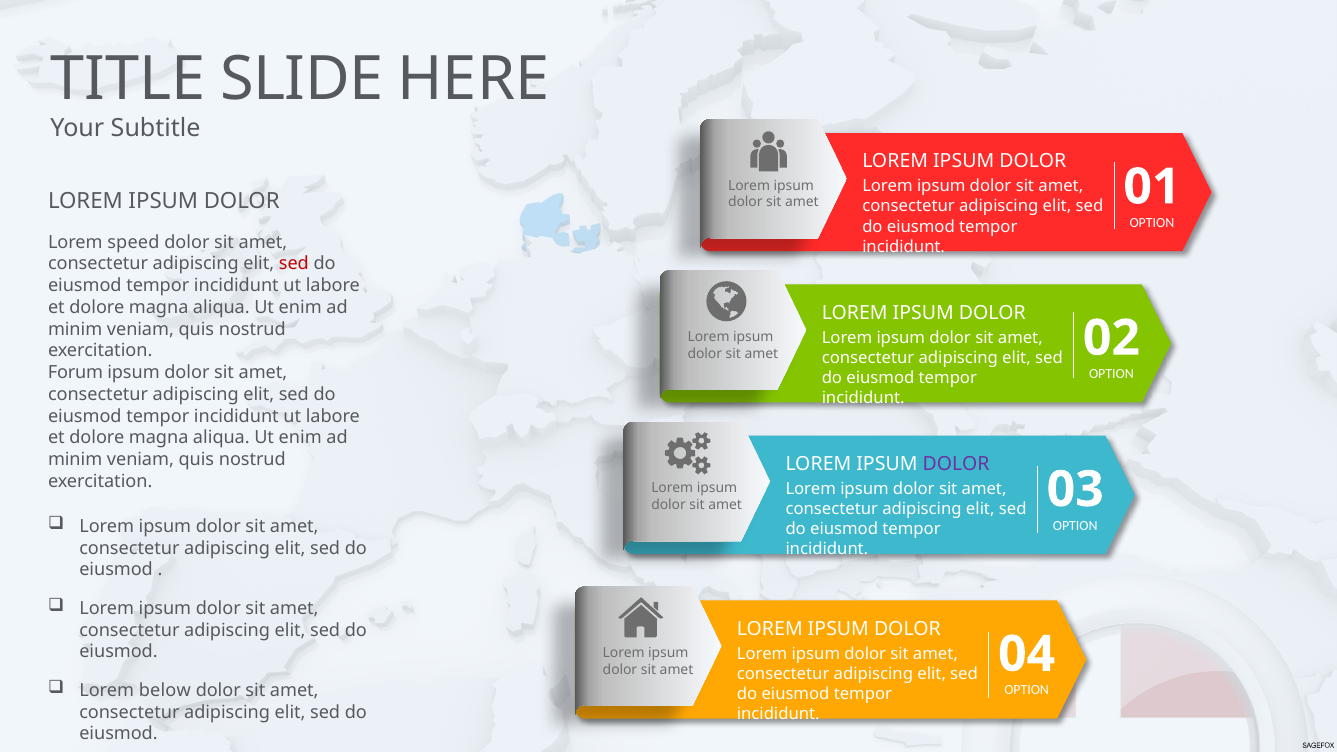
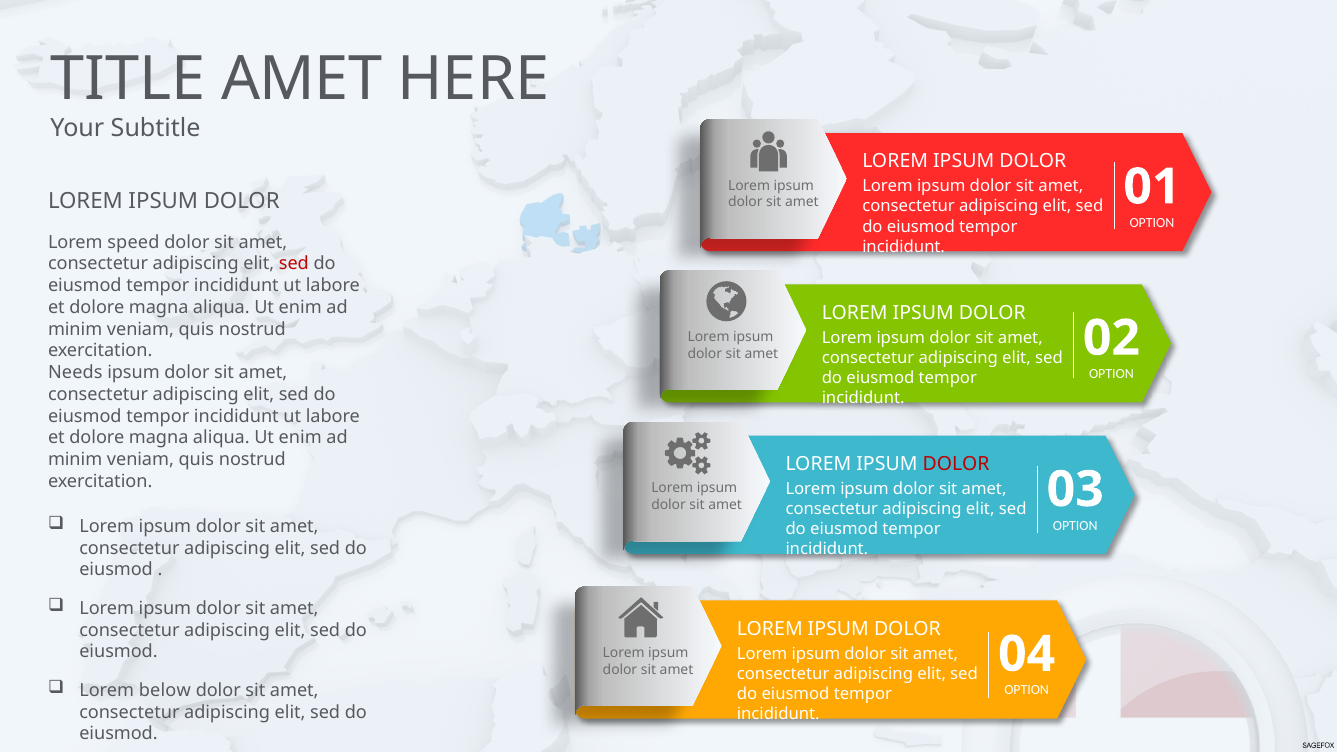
TITLE SLIDE: SLIDE -> AMET (302, 79)
Forum: Forum -> Needs (75, 373)
DOLOR colour: purple -> red (956, 464)
